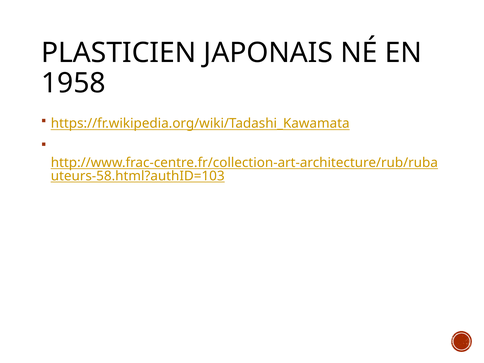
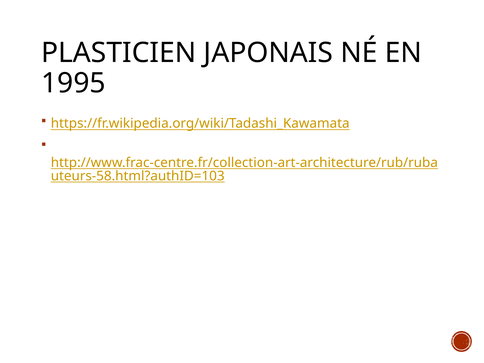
1958: 1958 -> 1995 (73, 83)
